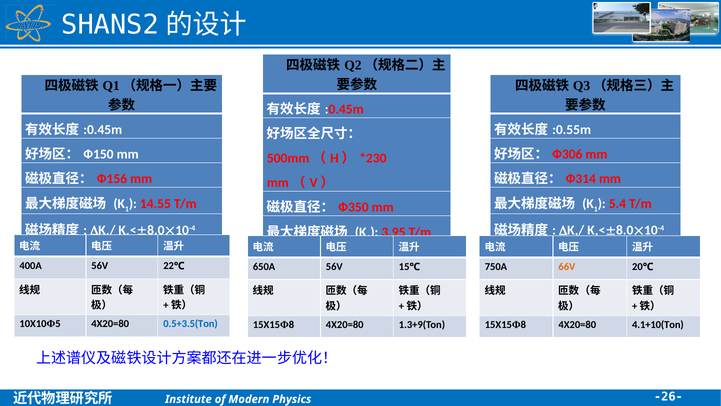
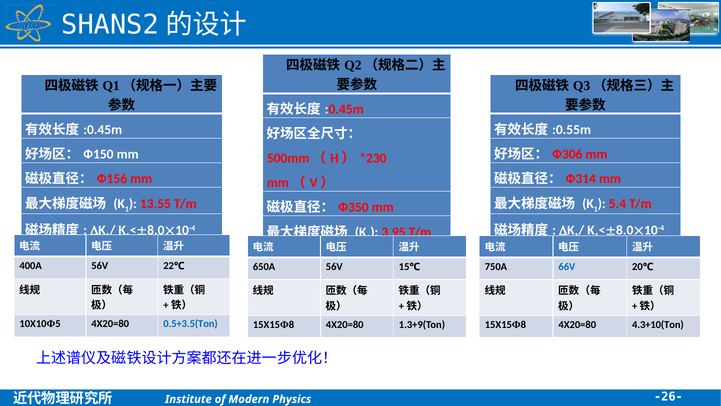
14.55: 14.55 -> 13.55 (155, 203)
66V colour: orange -> blue (567, 266)
4.1+10(Ton: 4.1+10(Ton -> 4.3+10(Ton (658, 325)
